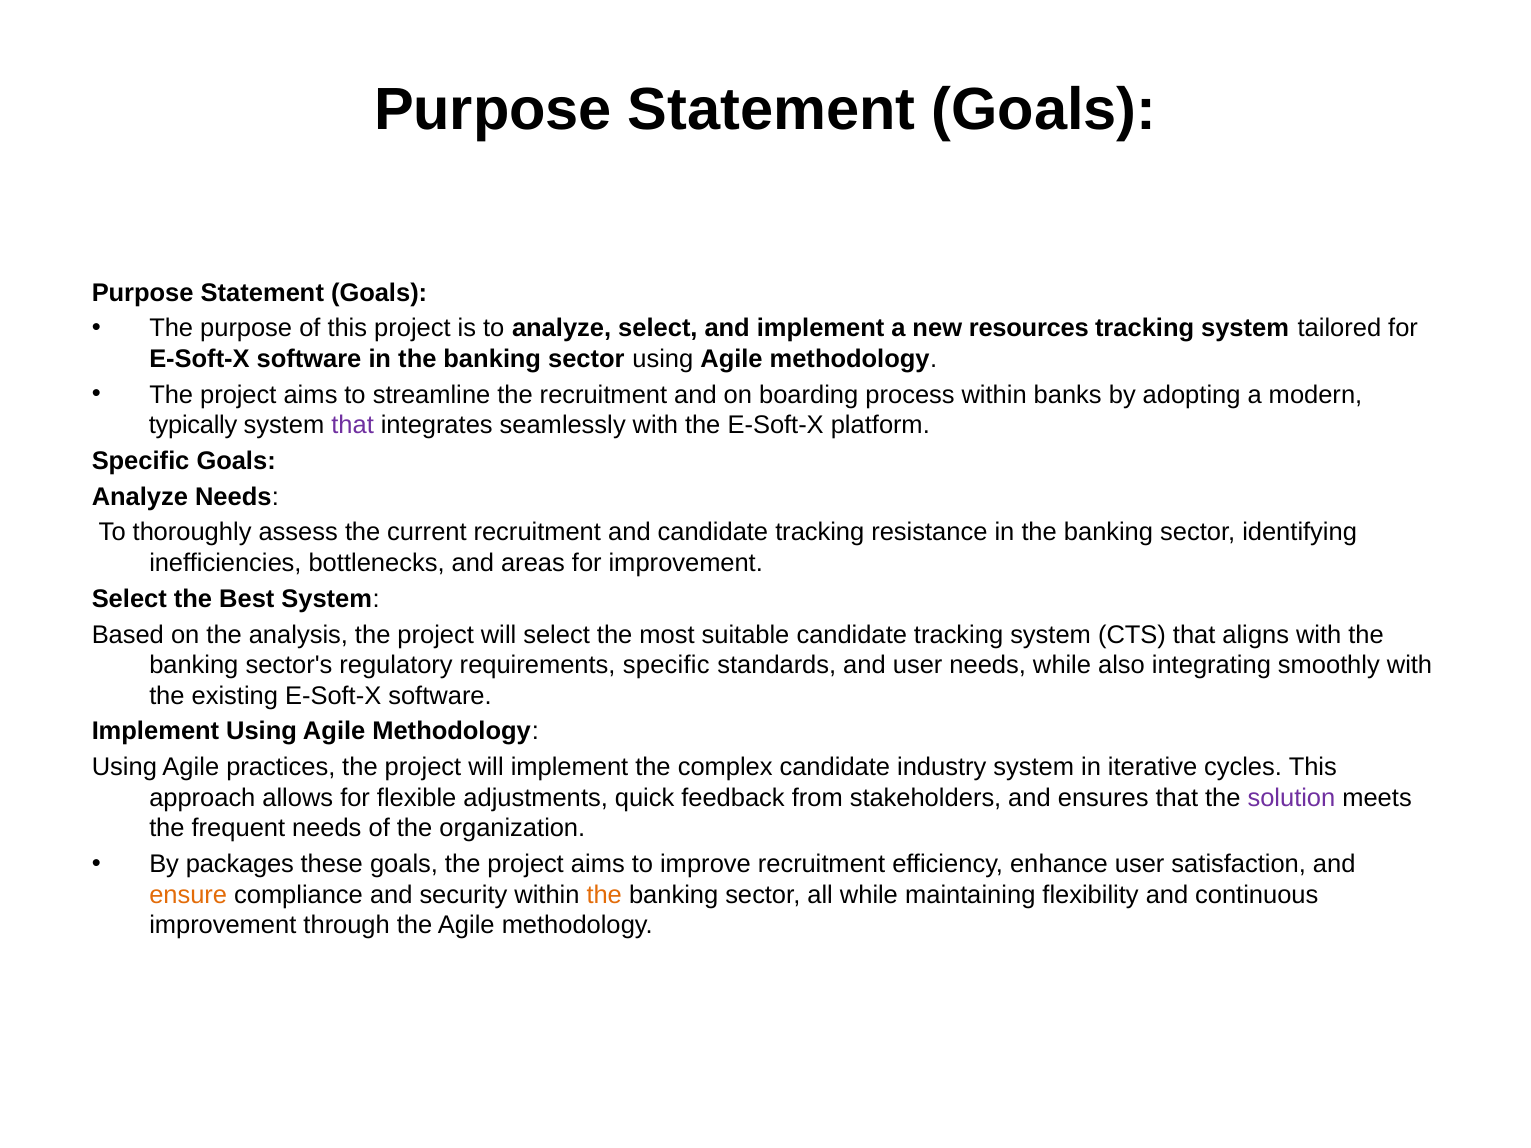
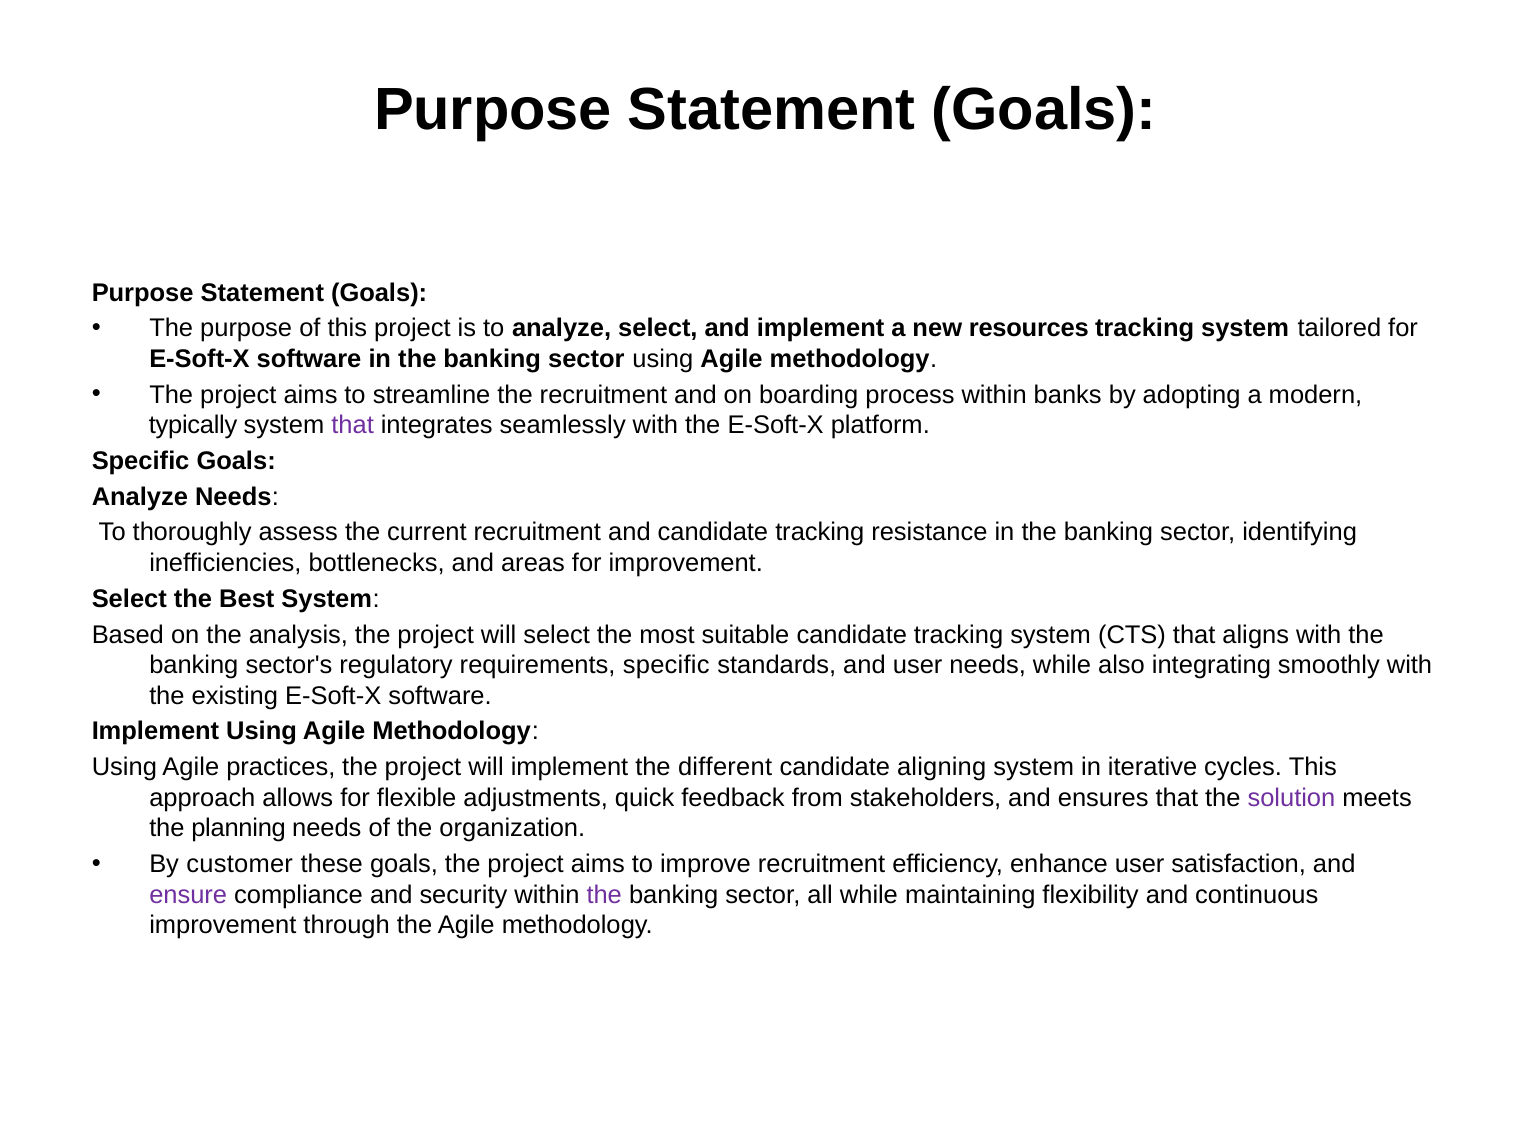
complex: complex -> different (725, 767)
industry: industry -> aligning (942, 767)
frequent: frequent -> planning (239, 829)
packages: packages -> customer (240, 864)
ensure colour: orange -> purple (188, 895)
the colour: orange -> purple (604, 895)
